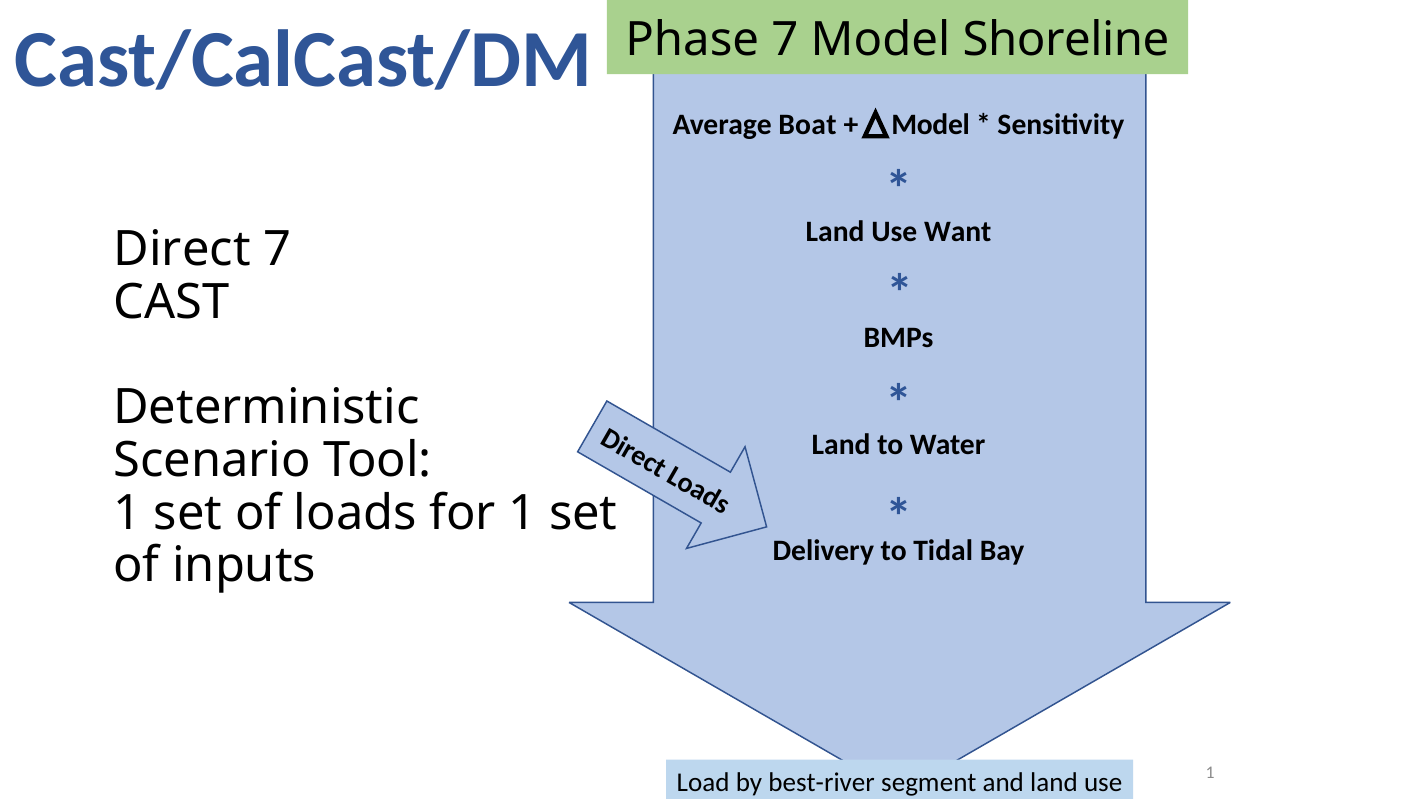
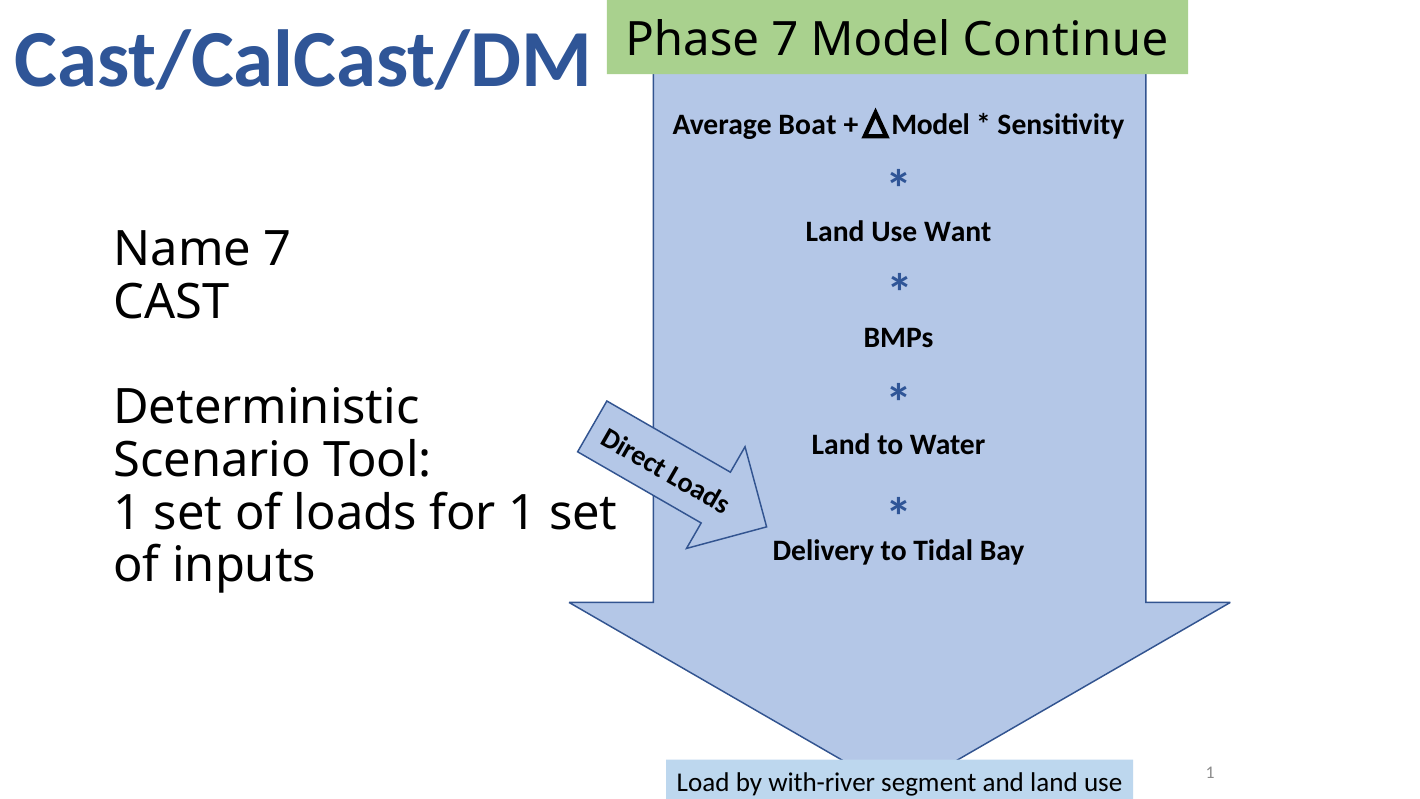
Shoreline: Shoreline -> Continue (1065, 40)
Direct: Direct -> Name (182, 249)
best-river: best-river -> with-river (822, 783)
